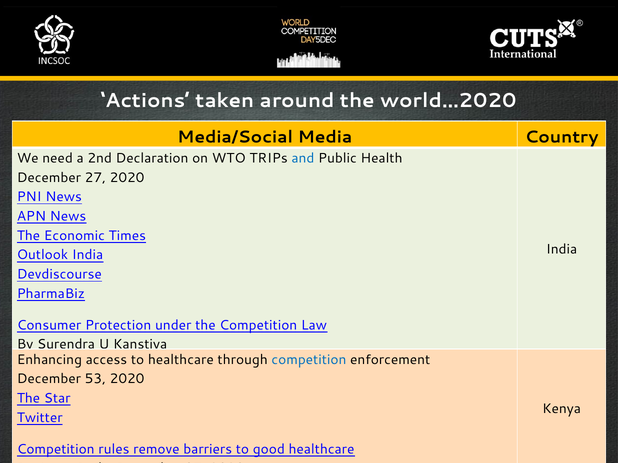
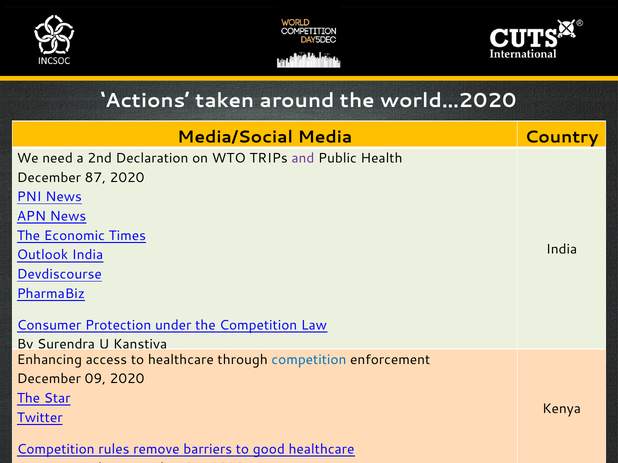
and colour: blue -> purple (303, 158)
27: 27 -> 87 (95, 178)
53: 53 -> 09 (95, 379)
